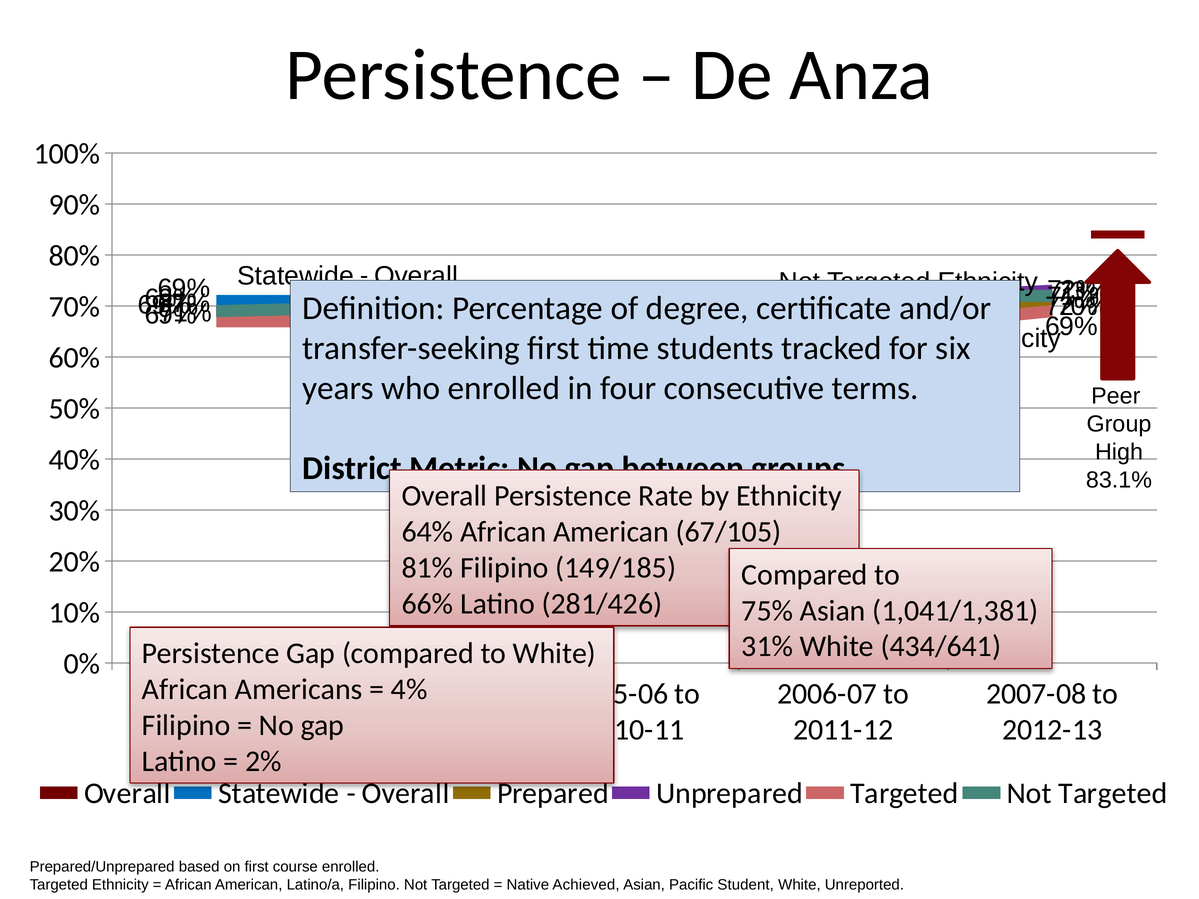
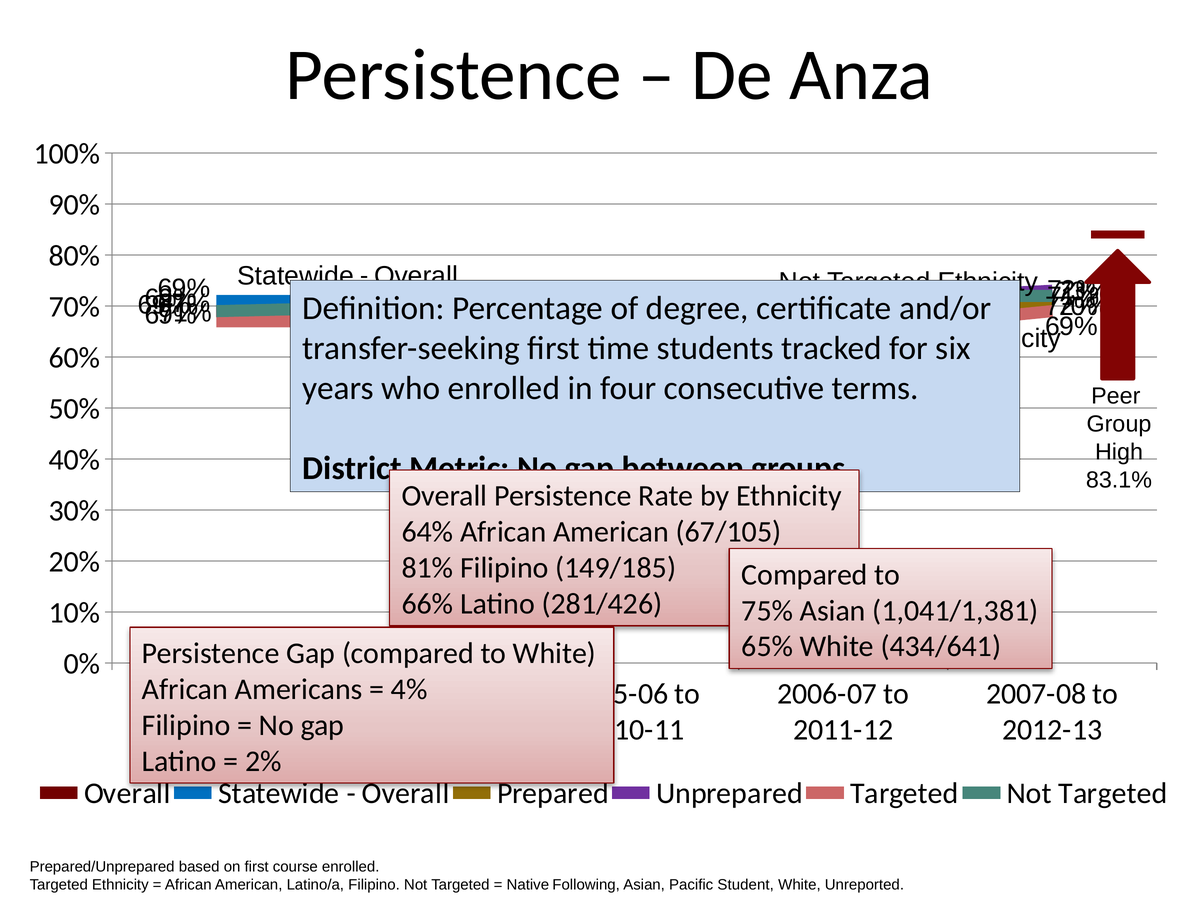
31%: 31% -> 65% (767, 647)
Achieved: Achieved -> Following (586, 885)
